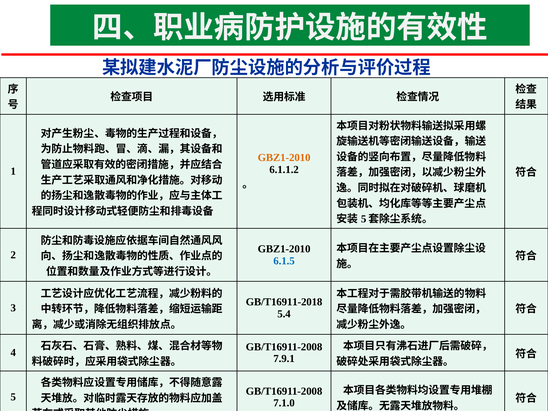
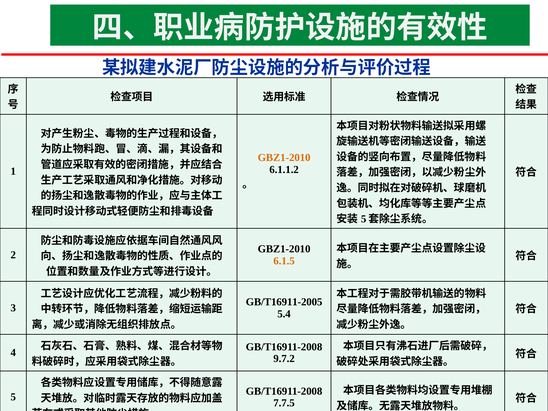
6.1.5 colour: blue -> orange (284, 261)
GB/T16911-2018: GB/T16911-2018 -> GB/T16911-2005 (284, 302)
7.9.1: 7.9.1 -> 9.7.2 (284, 359)
7.1.0: 7.1.0 -> 7.7.5 (284, 403)
